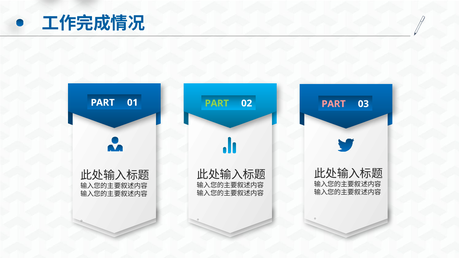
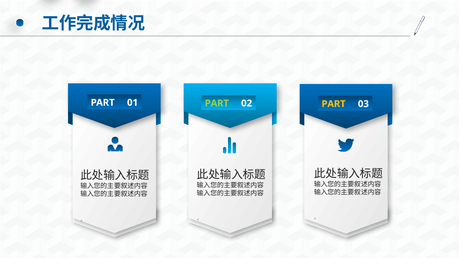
PART colour: pink -> yellow (334, 104)
